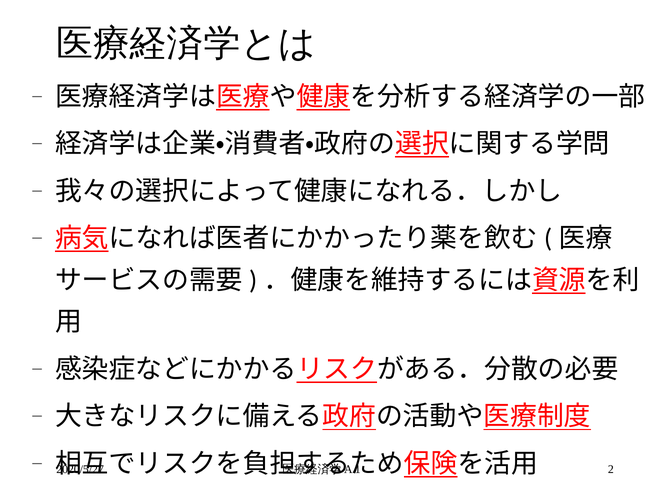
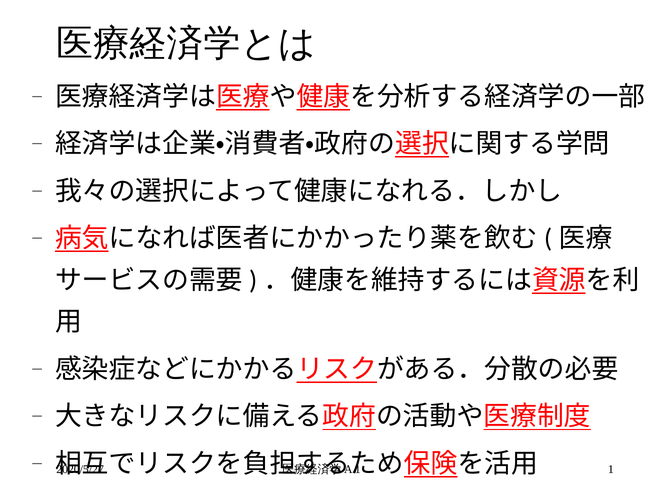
2: 2 -> 1 (611, 469)
